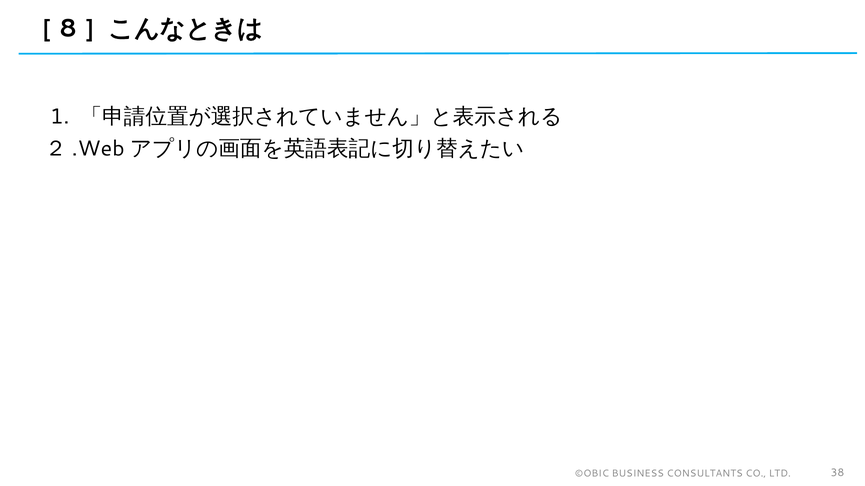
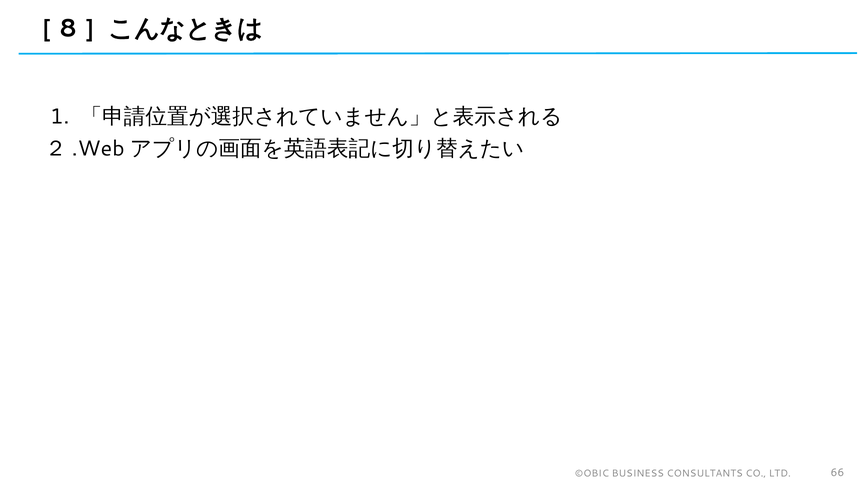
38: 38 -> 66 (837, 473)
